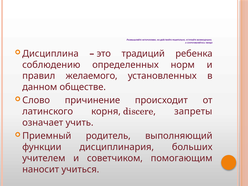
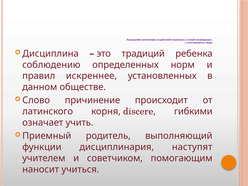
желаемого: желаемого -> искреннее (91, 76)
запреты: запреты -> гибкими (193, 111)
больших: больших -> наступят (192, 147)
